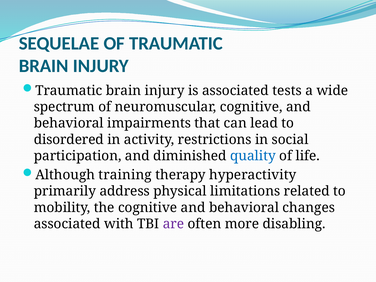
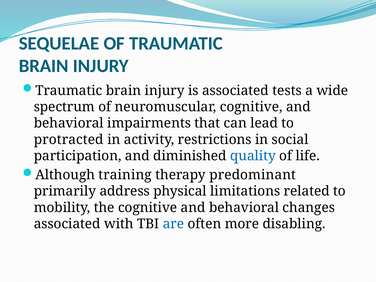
disordered: disordered -> protracted (69, 140)
hyperactivity: hyperactivity -> predominant (253, 175)
are colour: purple -> blue (173, 224)
